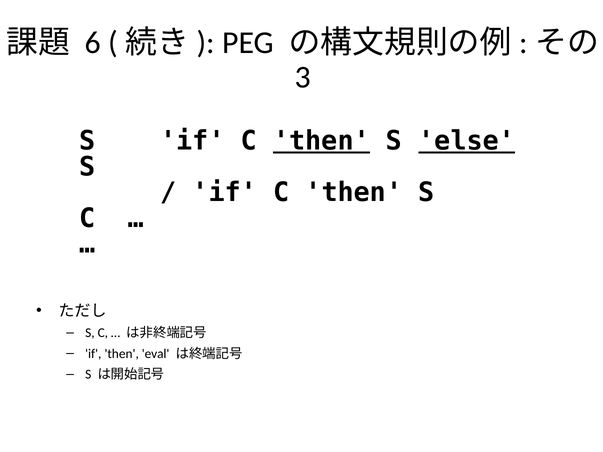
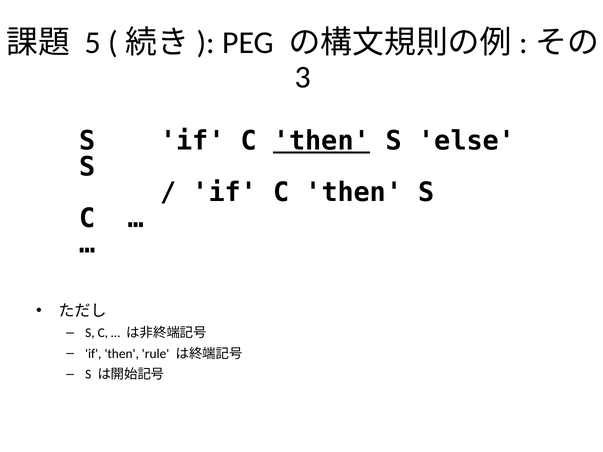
6: 6 -> 5 (93, 43)
else underline: present -> none (467, 141)
eval: eval -> rule (156, 354)
